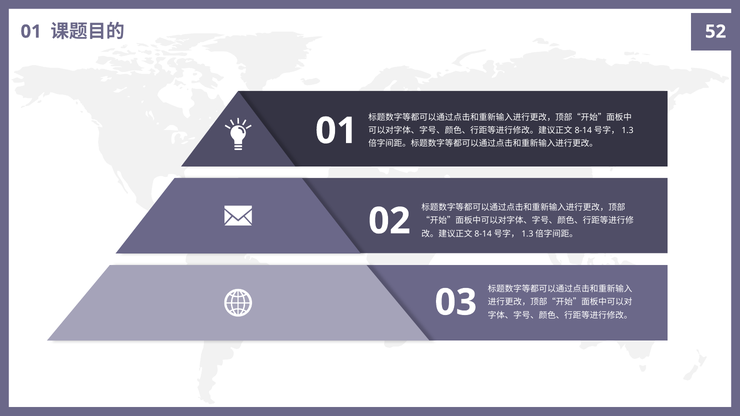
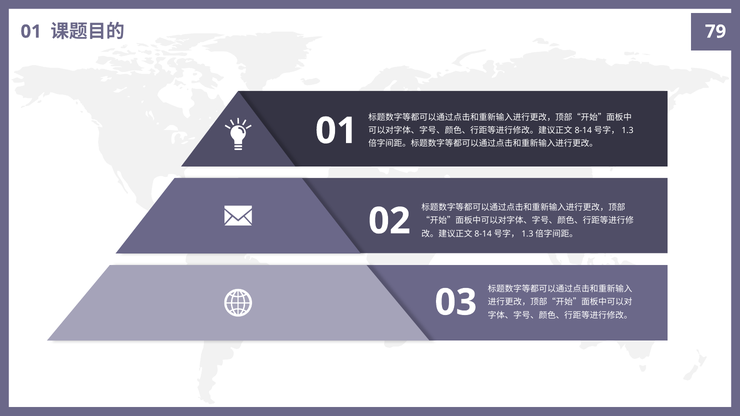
52: 52 -> 79 (716, 32)
